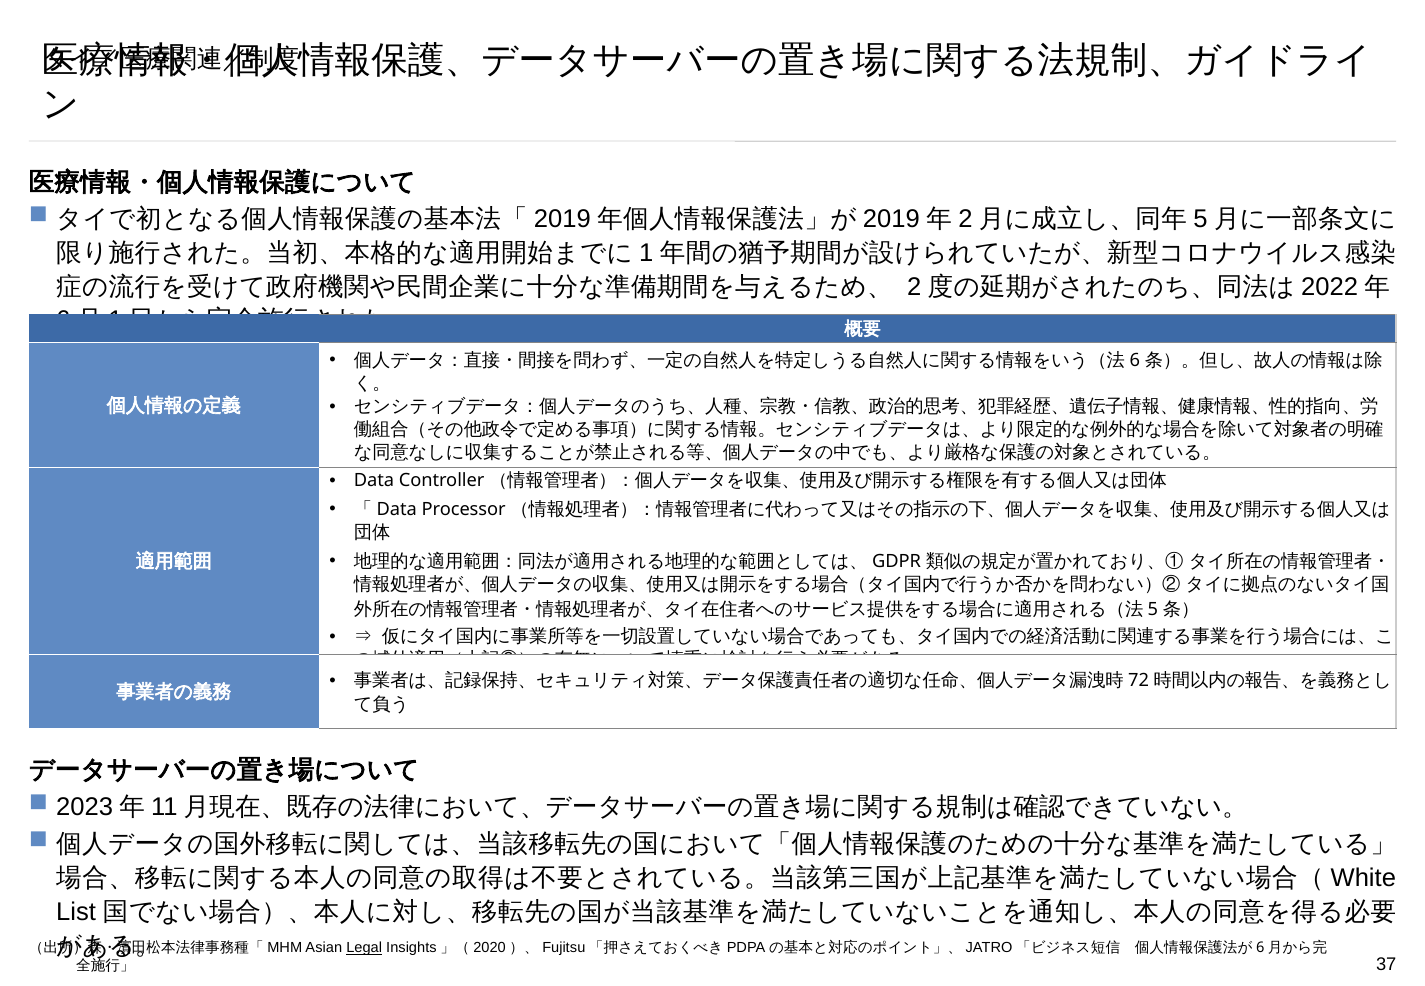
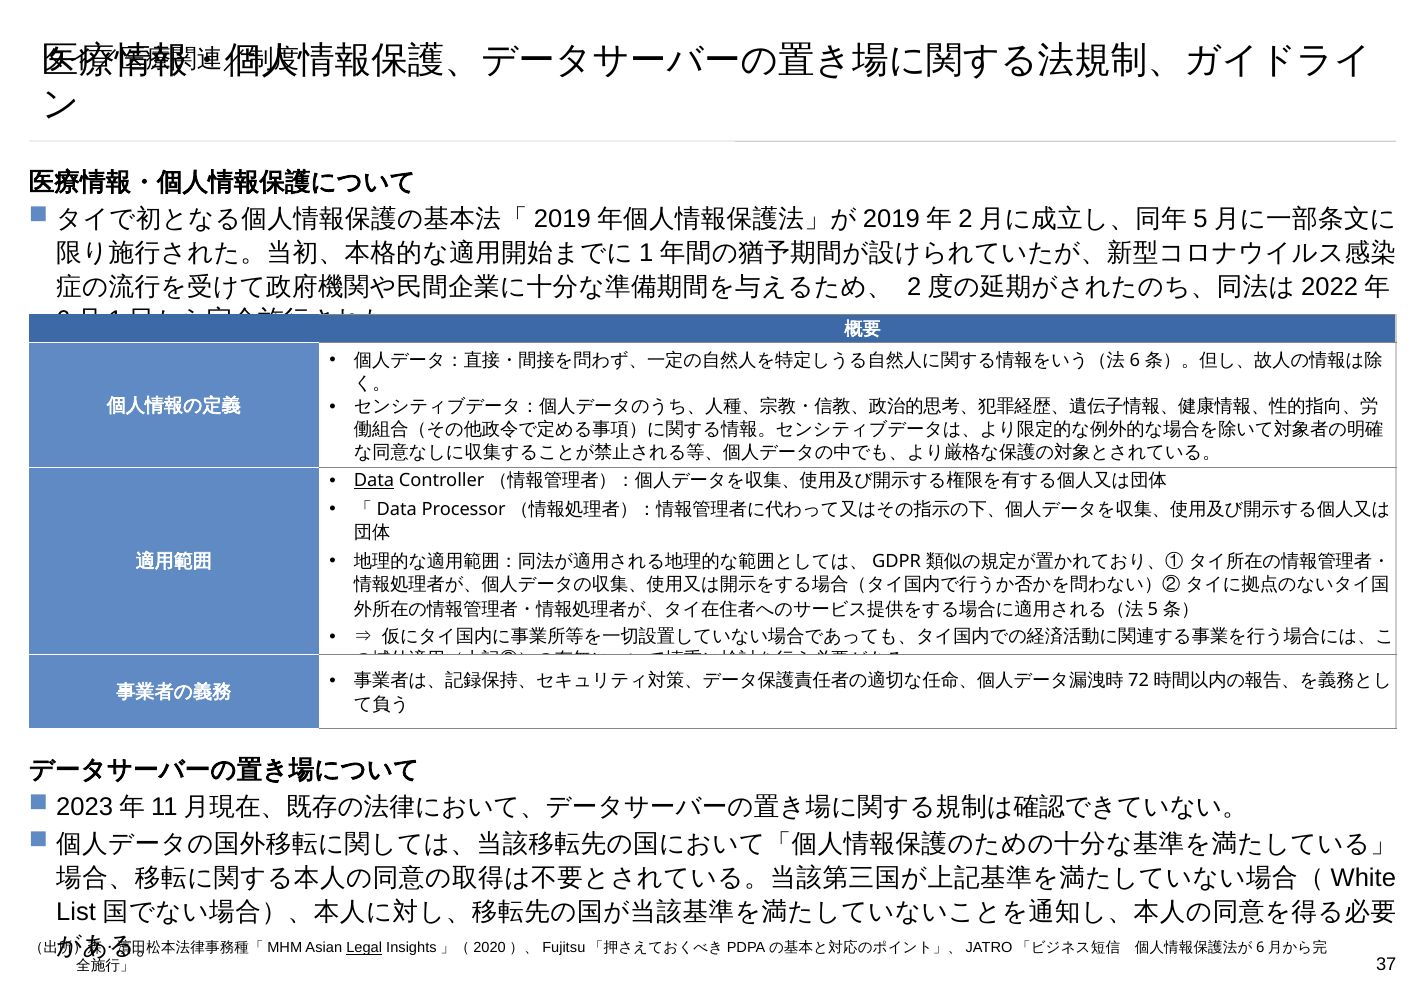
Data underline: none -> present (374, 481)
